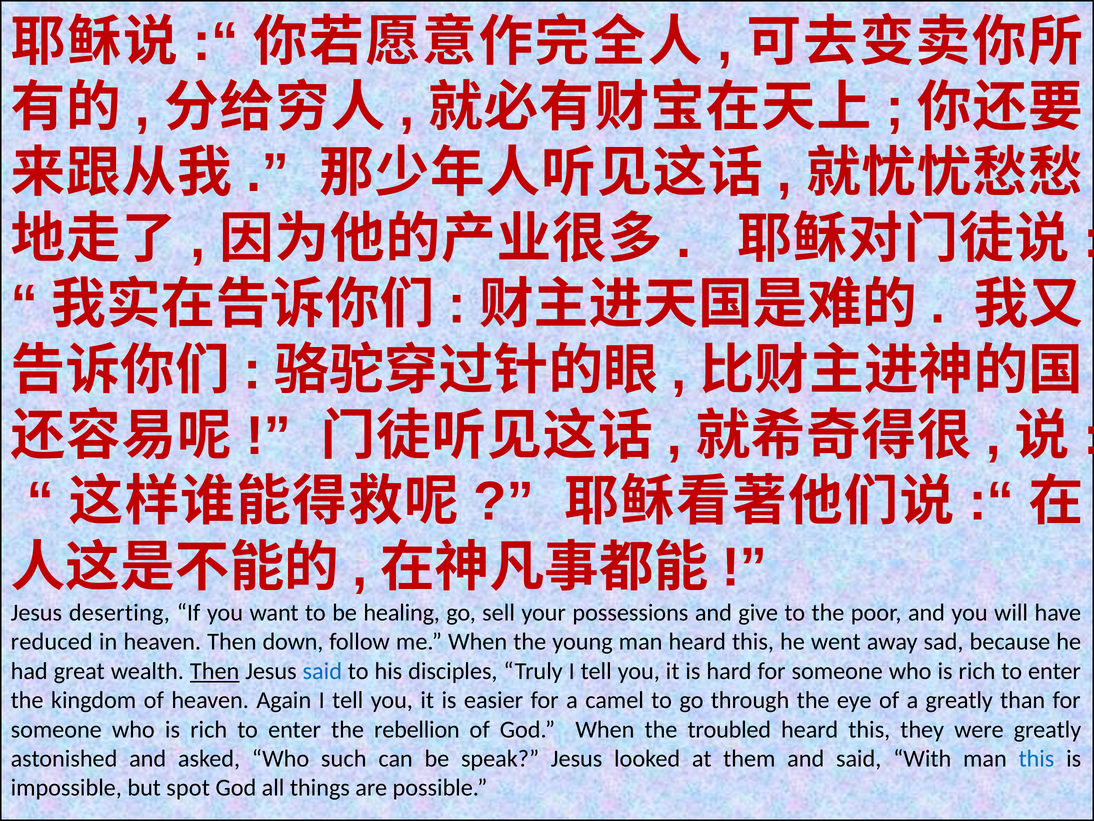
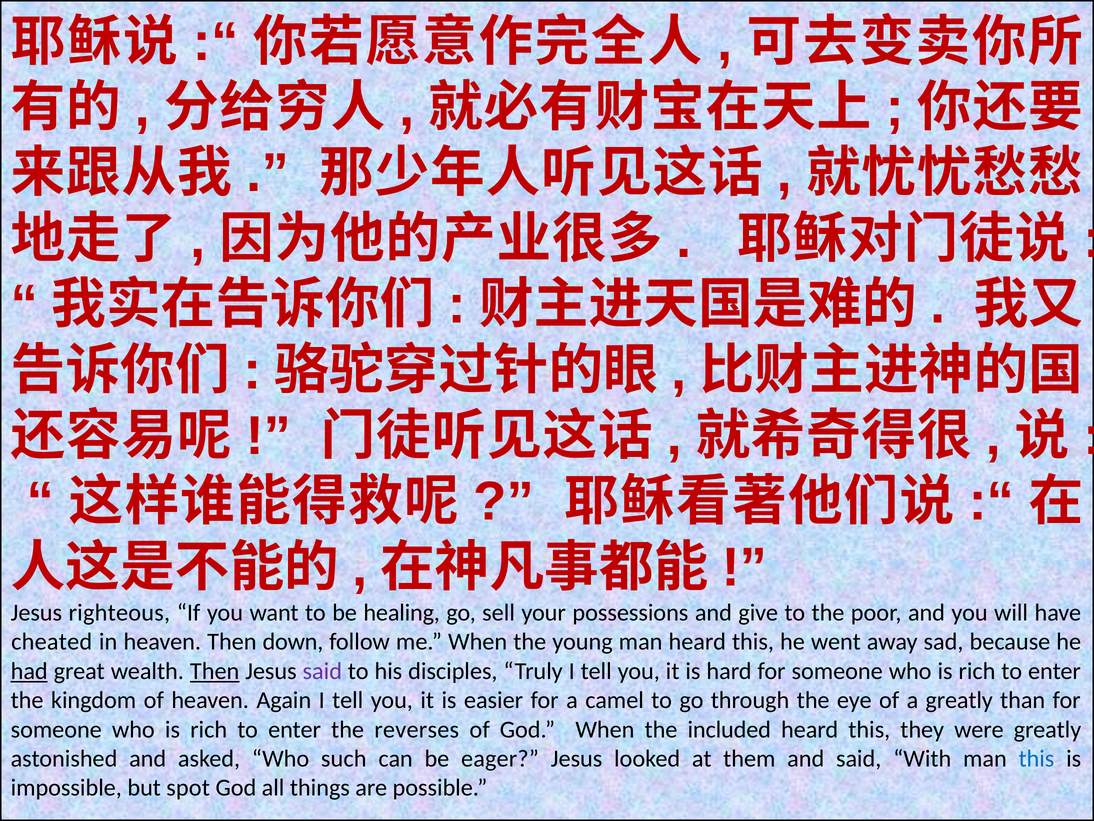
deserting: deserting -> righteous (119, 612)
reduced: reduced -> cheated (52, 642)
had underline: none -> present (29, 671)
said colour: blue -> purple (322, 671)
rebellion: rebellion -> reverses (417, 729)
troubled: troubled -> included (729, 729)
speak: speak -> eager (500, 758)
